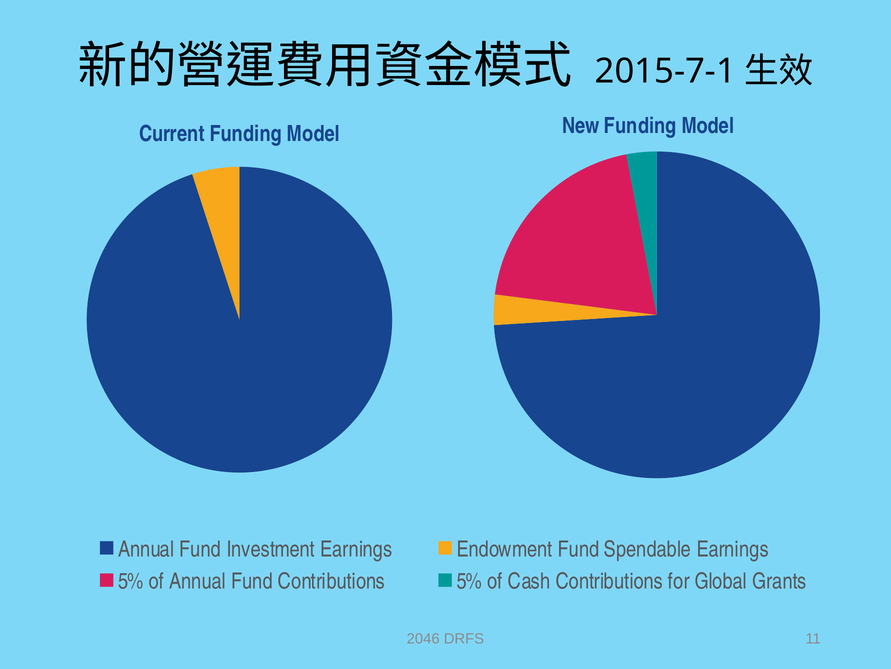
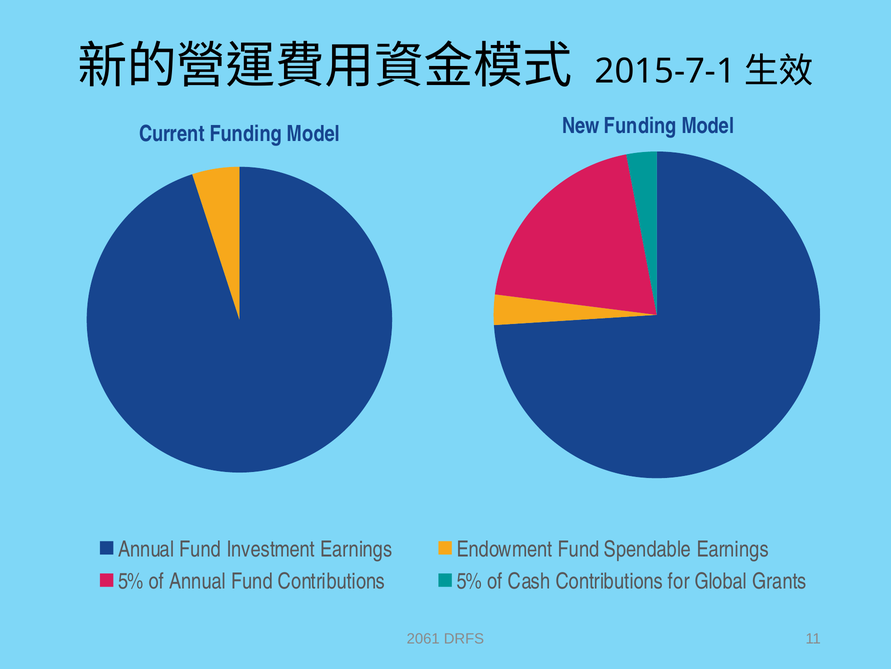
2046: 2046 -> 2061 (423, 638)
